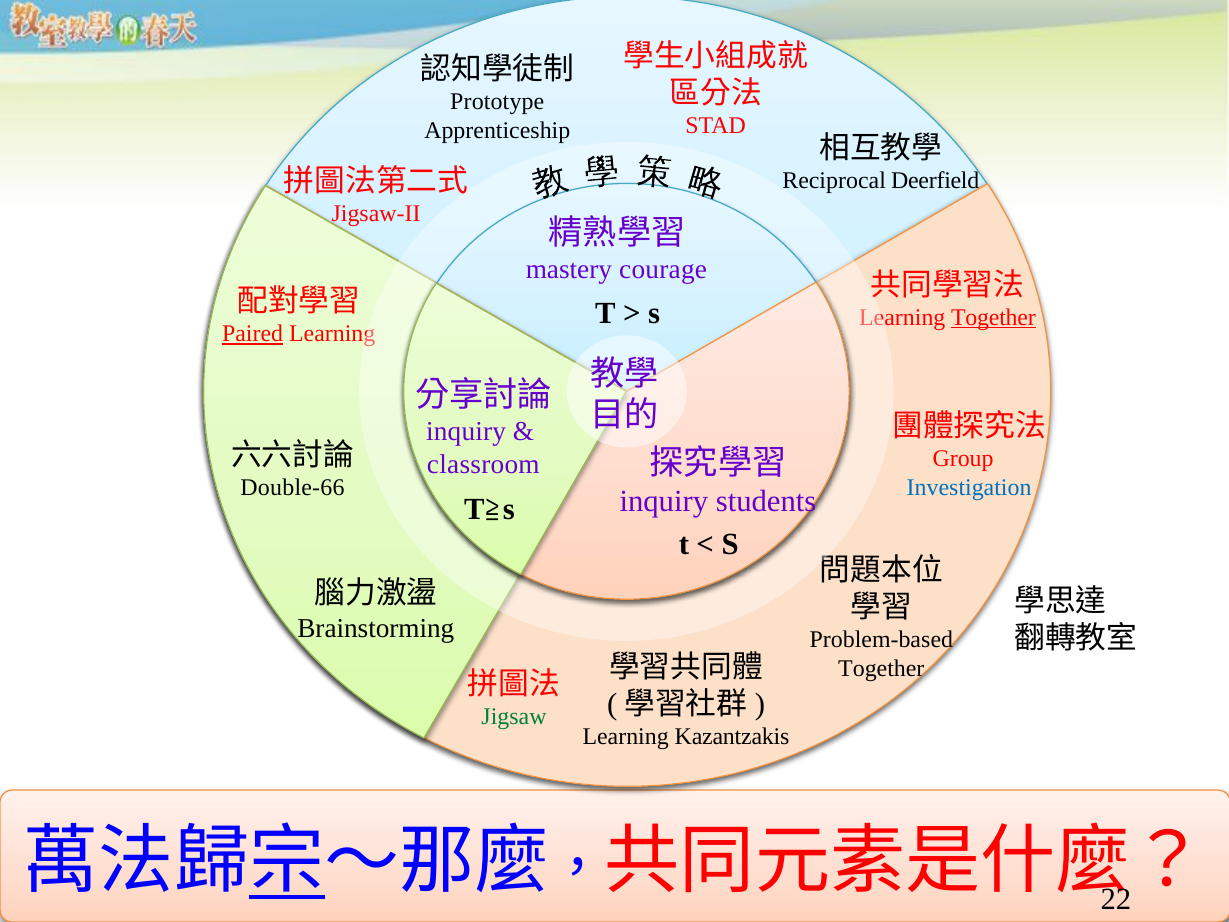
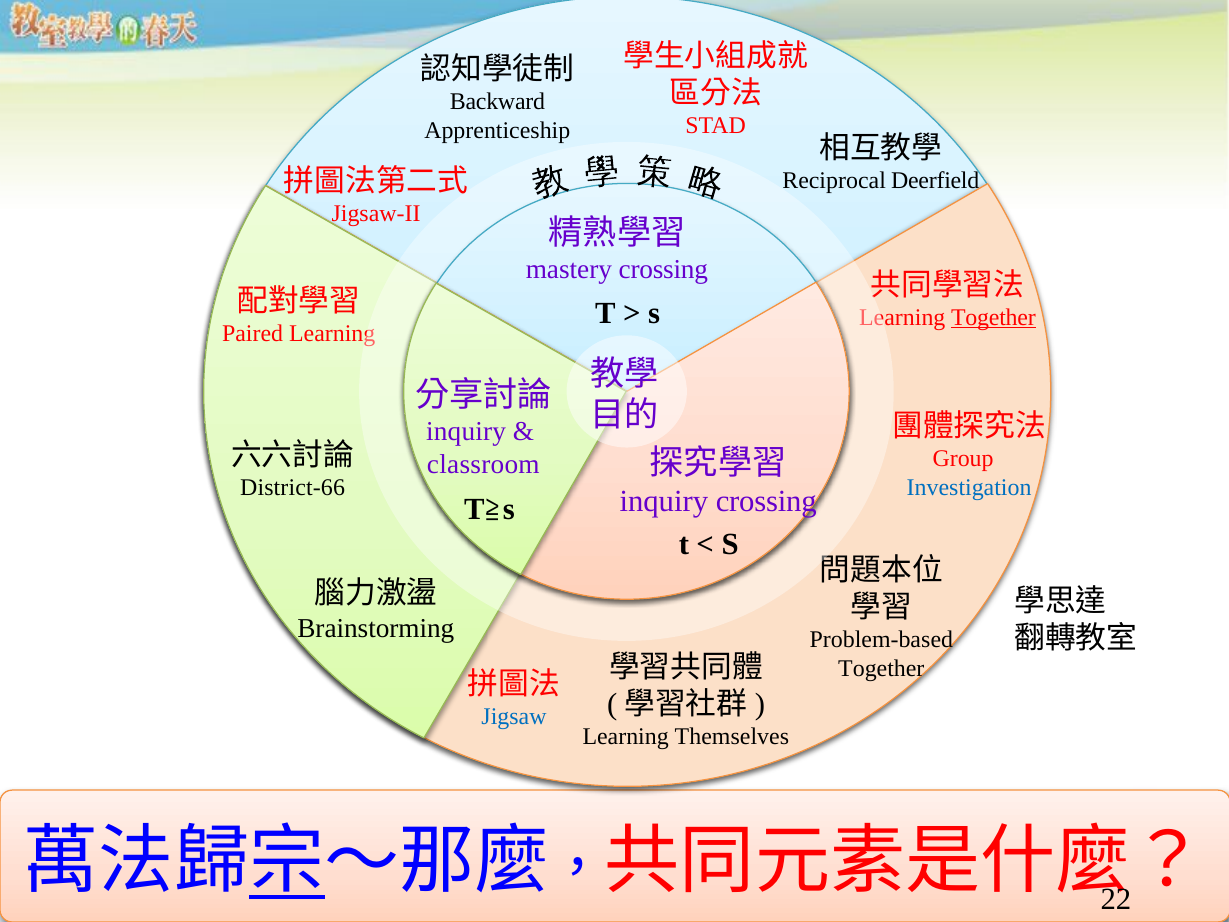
Prototype: Prototype -> Backward (497, 102)
mastery courage: courage -> crossing (663, 269)
Paired underline: present -> none (253, 334)
Double-66: Double-66 -> District-66 (293, 488)
inquiry students: students -> crossing (766, 502)
Jigsaw colour: green -> blue (514, 716)
Kazantzakis: Kazantzakis -> Themselves (732, 737)
